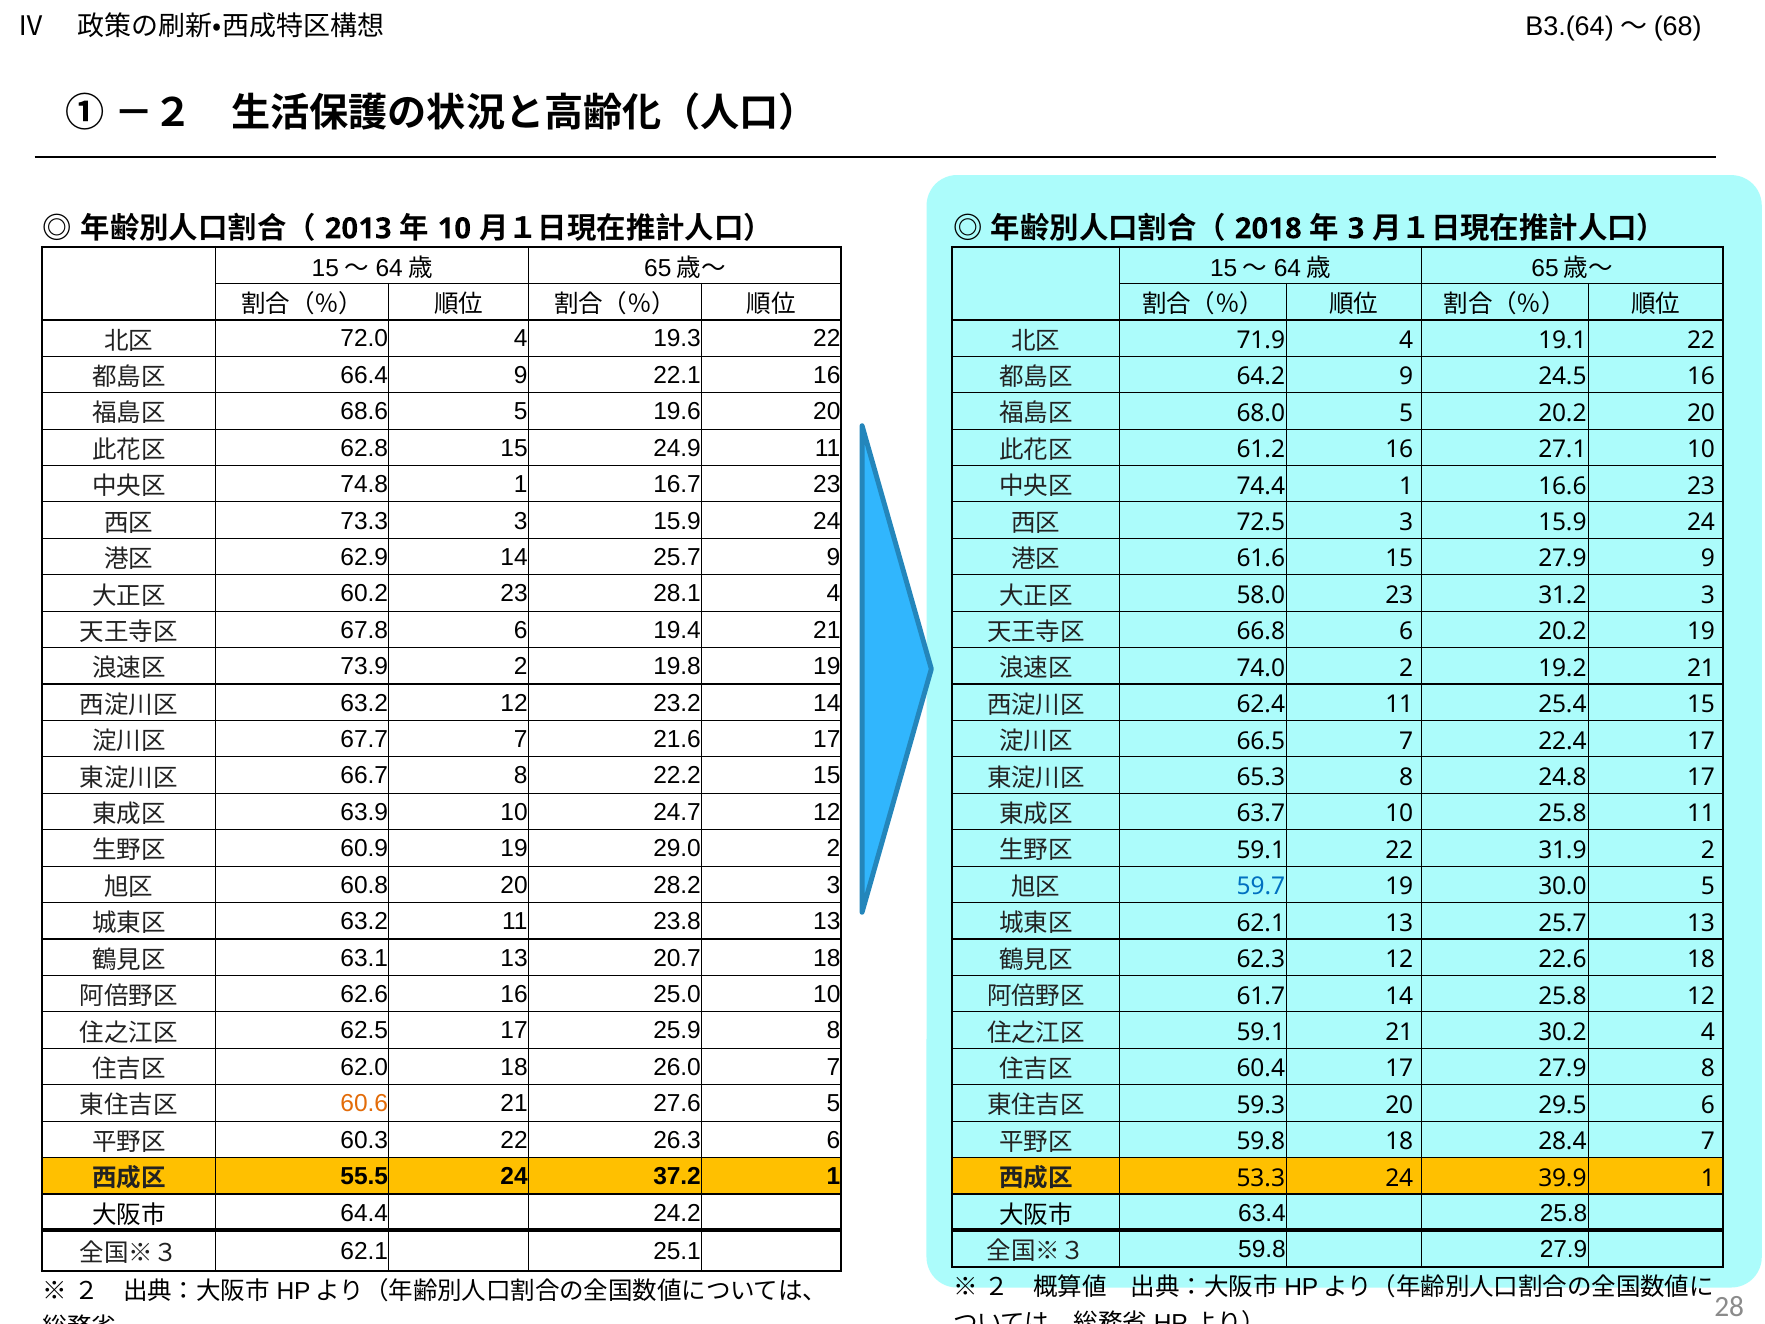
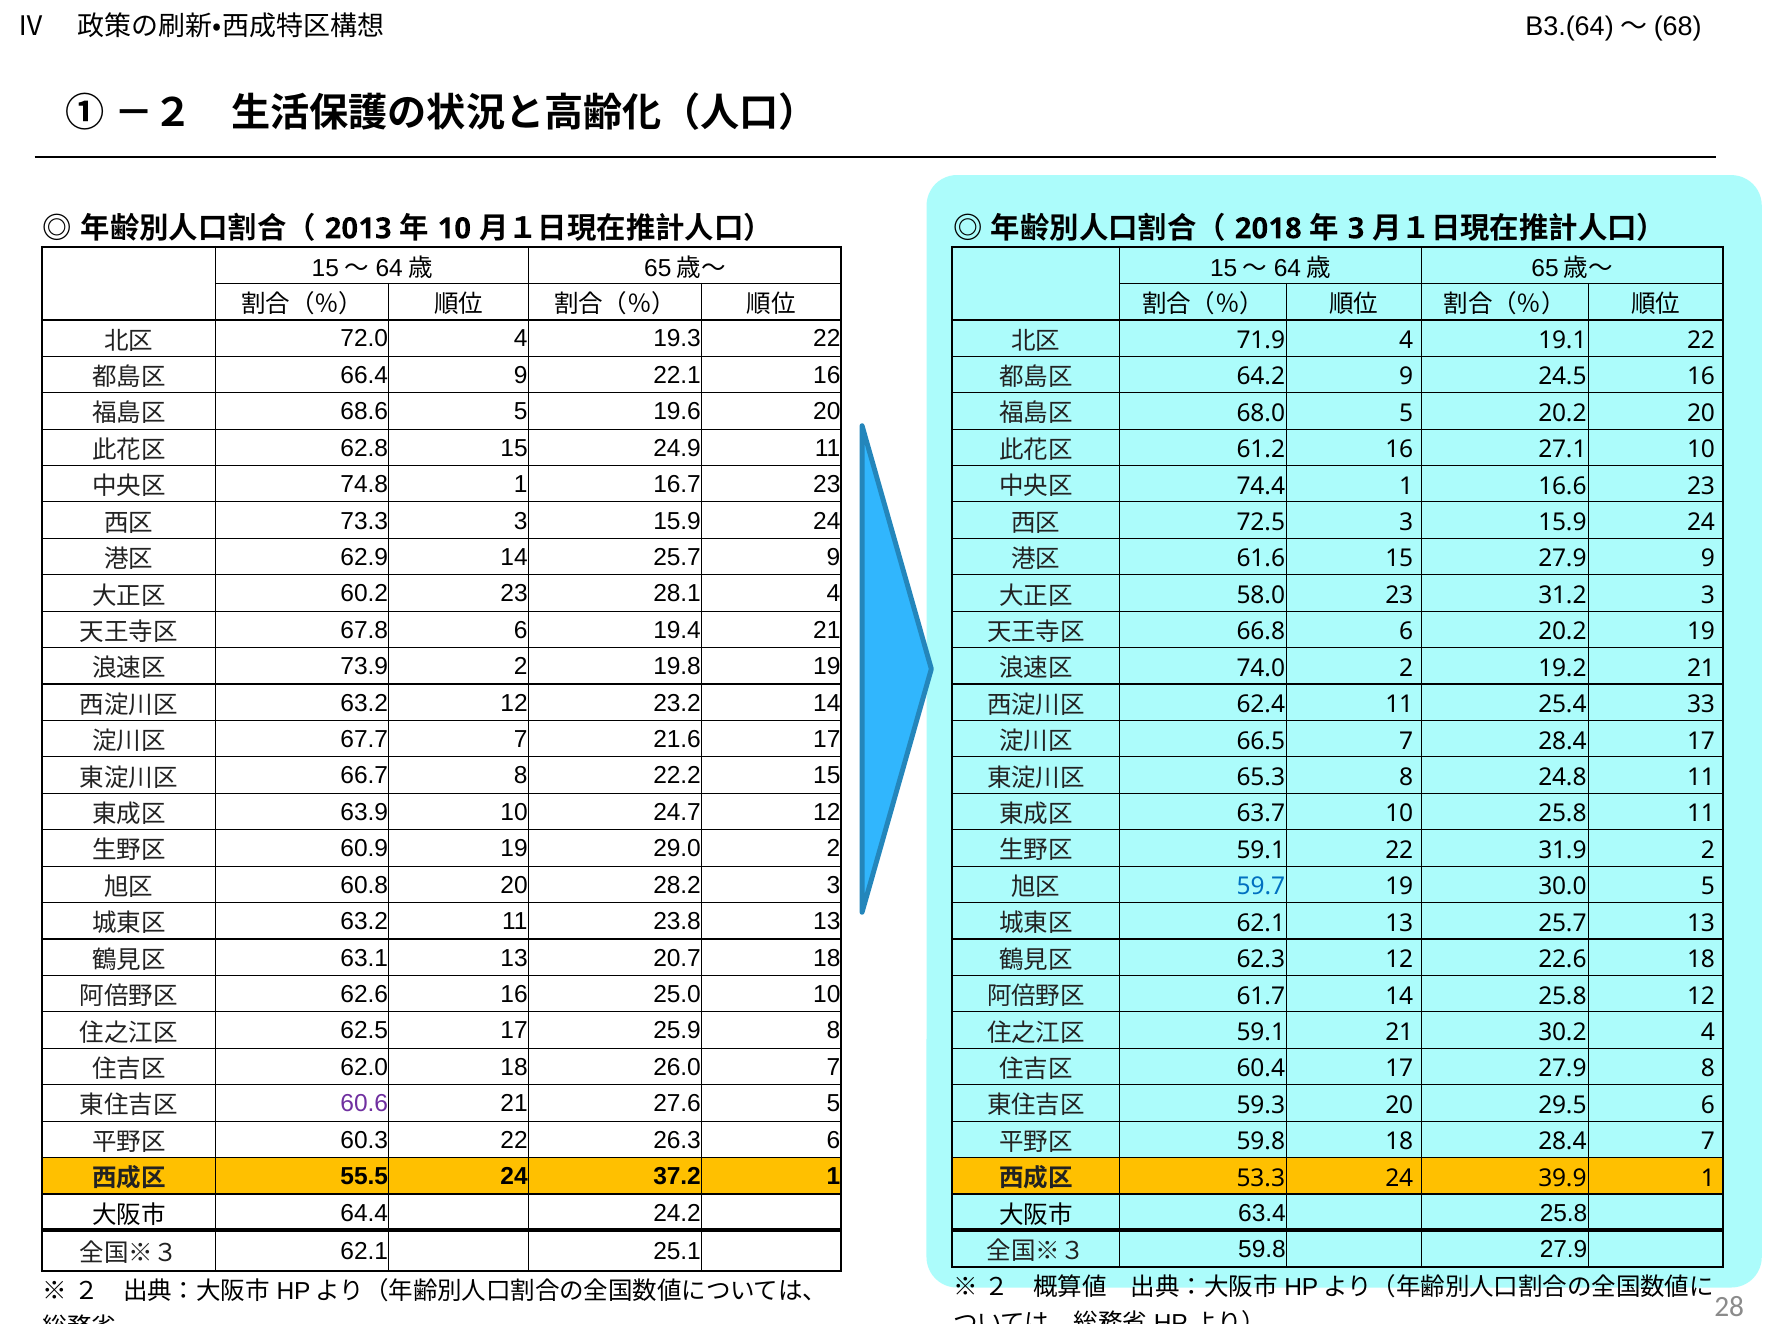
25.4 15: 15 -> 33 (1701, 704)
7 22.4: 22.4 -> 28.4 (1563, 741)
24.8 17: 17 -> 11 (1701, 777)
60.6 colour: orange -> purple (364, 1103)
